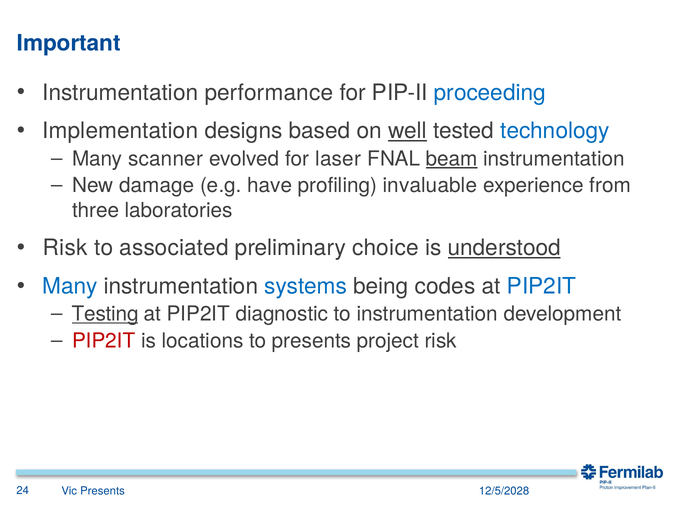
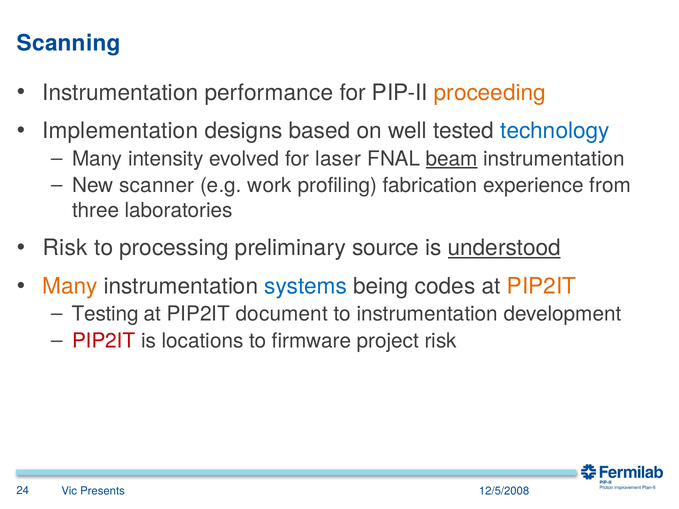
Important: Important -> Scanning (69, 43)
proceeding colour: blue -> orange (490, 93)
well underline: present -> none (408, 131)
scanner: scanner -> intensity (166, 159)
damage: damage -> scanner (157, 186)
have: have -> work (270, 186)
invaluable: invaluable -> fabrication (430, 186)
associated: associated -> processing (174, 248)
choice: choice -> source (386, 248)
Many colour: blue -> orange (70, 286)
PIP2IT colour: blue -> orange (542, 286)
Testing underline: present -> none (105, 314)
diagnostic: diagnostic -> document (282, 314)
to presents: presents -> firmware (312, 341)
12/5/2028: 12/5/2028 -> 12/5/2008 (504, 491)
